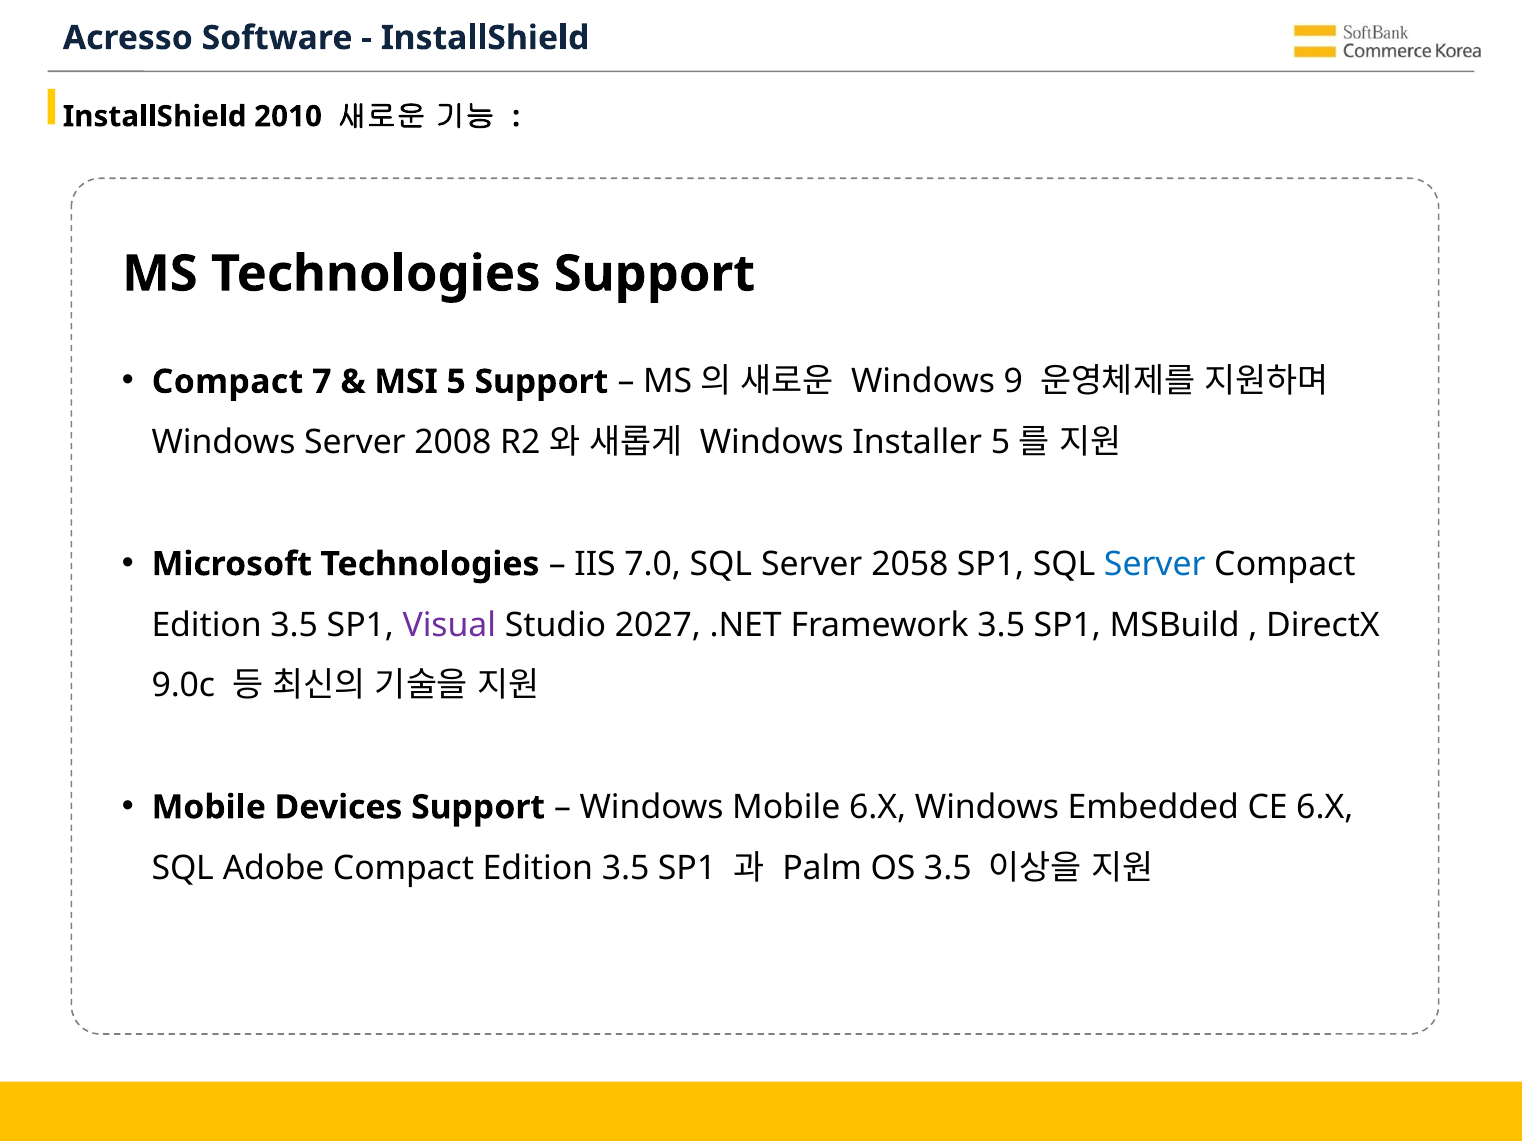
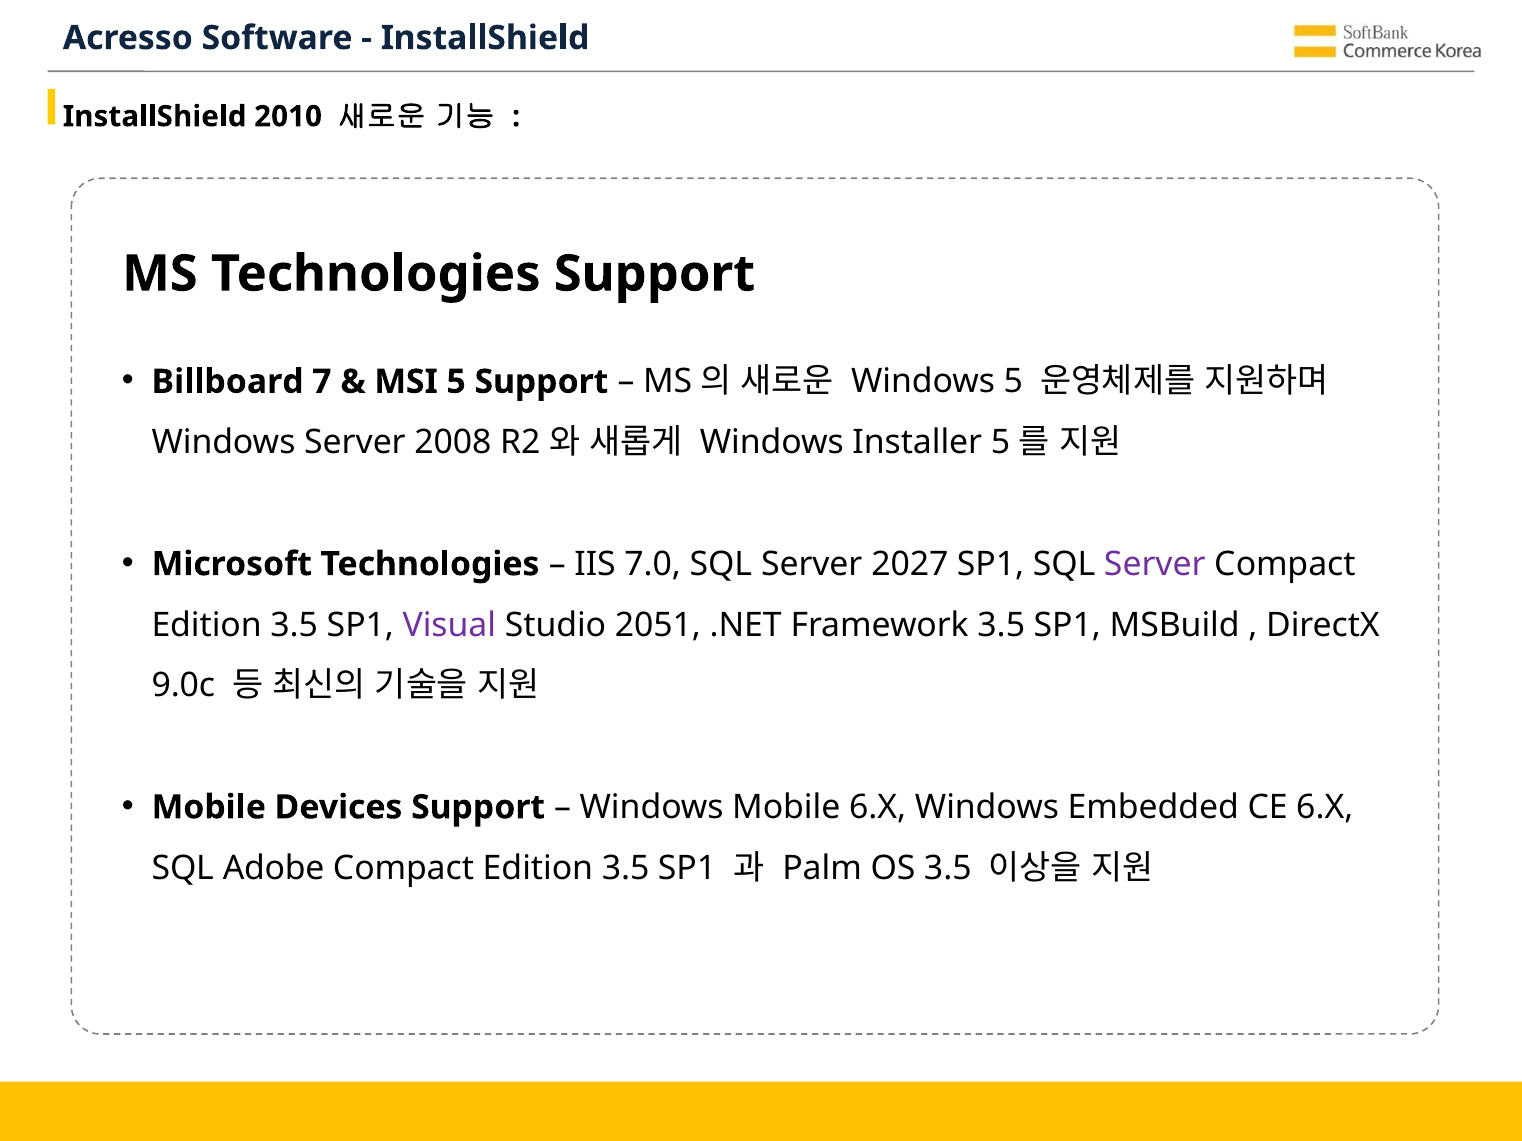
Compact: Compact -> Billboard (228, 382)
Windows 9: 9 -> 5 (1013, 382)
2058: 2058 -> 2027 (910, 564)
Server colour: blue -> purple (1155, 564)
2027: 2027 -> 2051 (658, 625)
